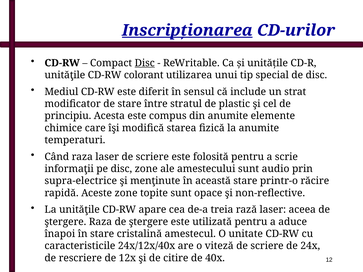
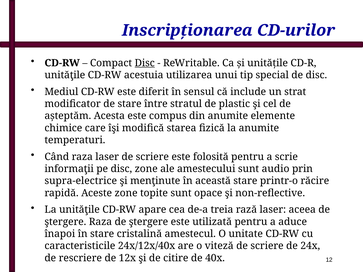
Inscripţionarea underline: present -> none (187, 30)
colorant: colorant -> acestuia (144, 75)
principiu: principiu -> aşteptăm (68, 116)
